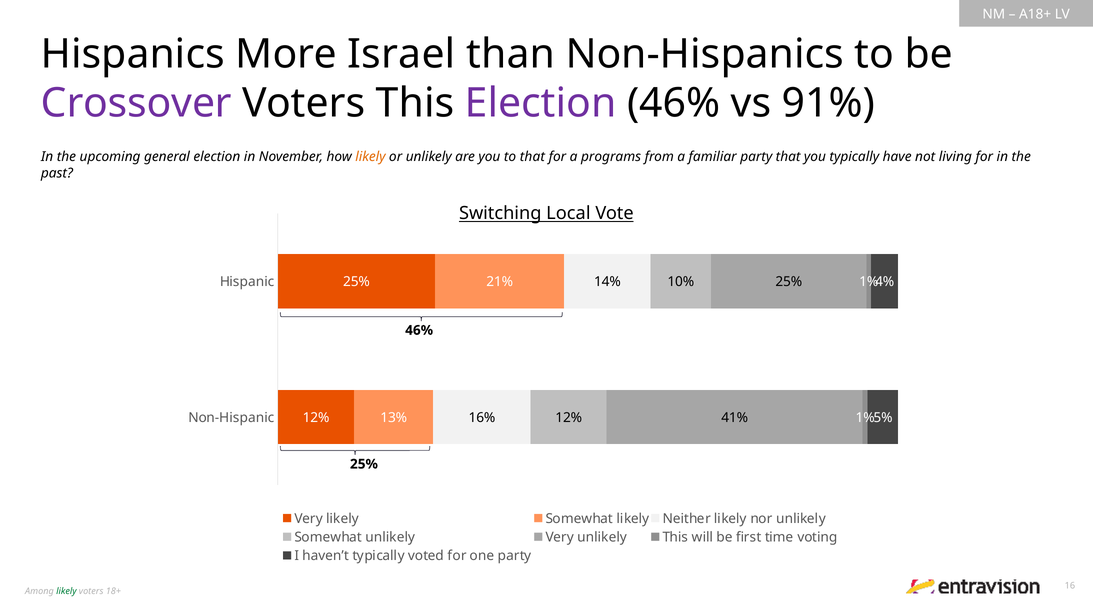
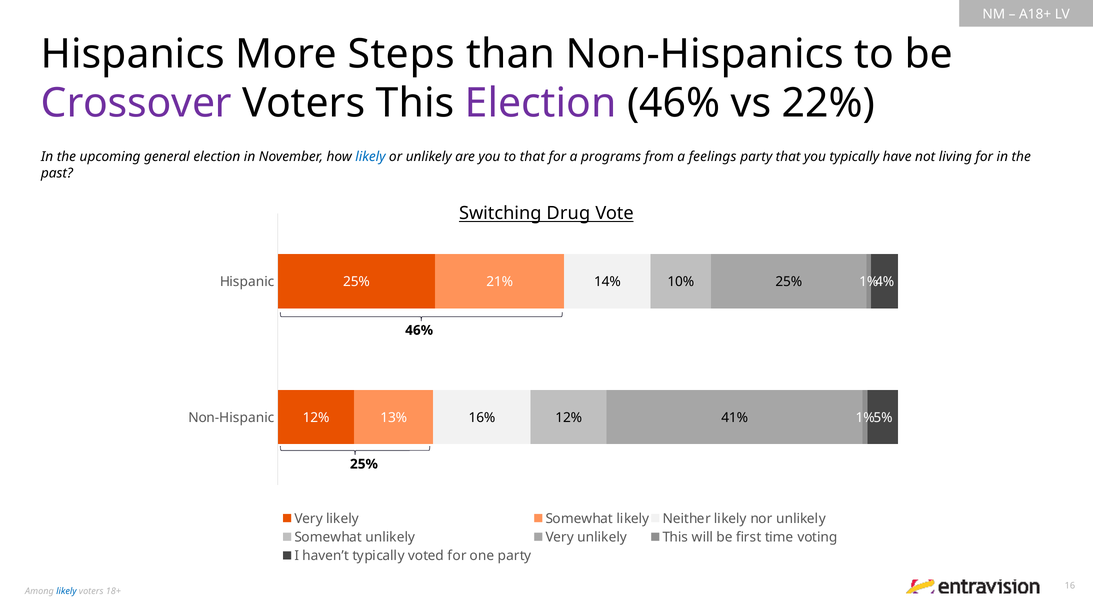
Israel: Israel -> Steps (401, 54)
91%: 91% -> 22% (829, 103)
likely colour: orange -> blue (370, 157)
familiar: familiar -> feelings (713, 157)
Local: Local -> Drug (568, 213)
likely colour: green -> blue (66, 591)
